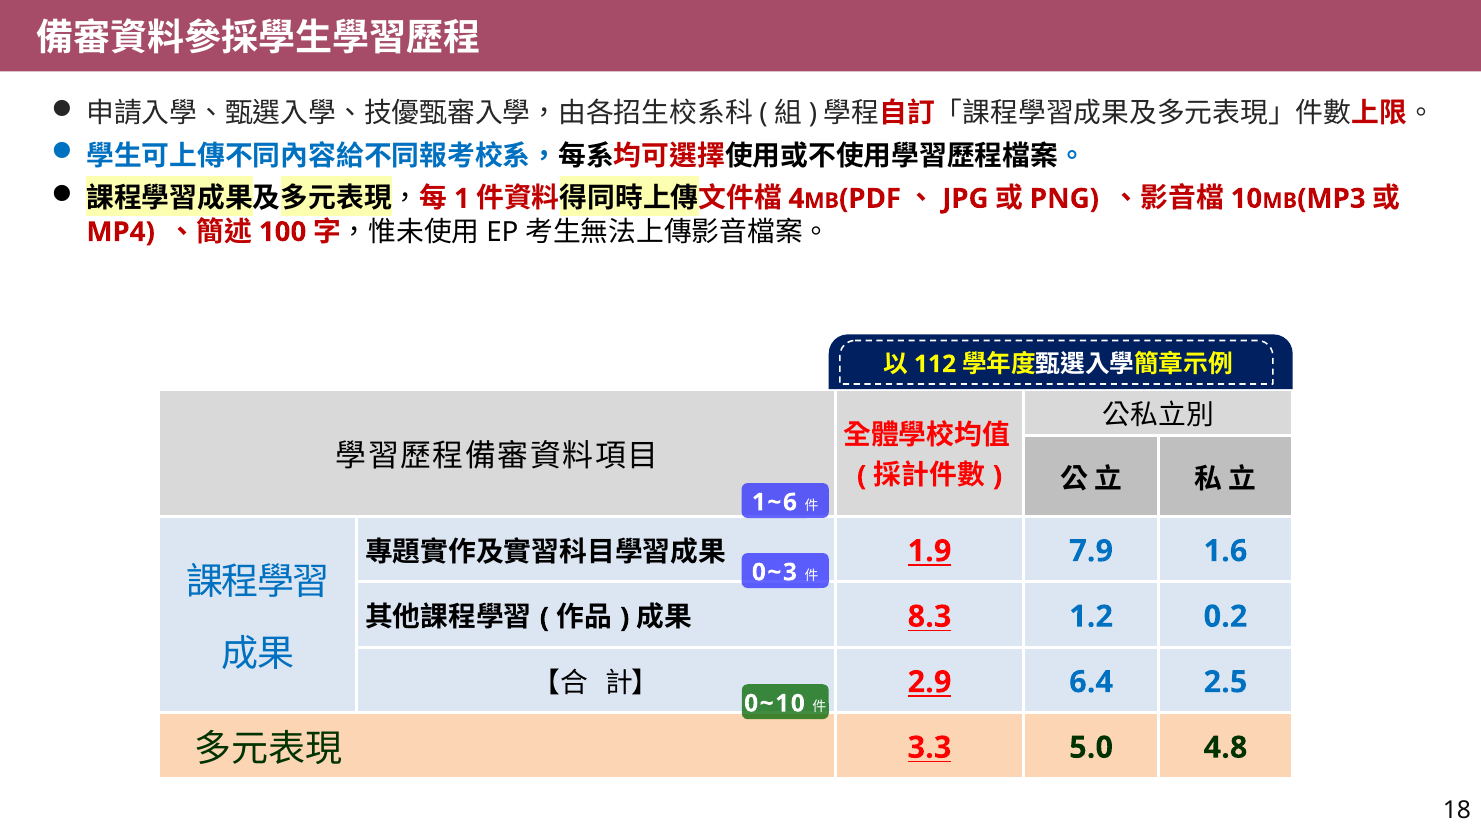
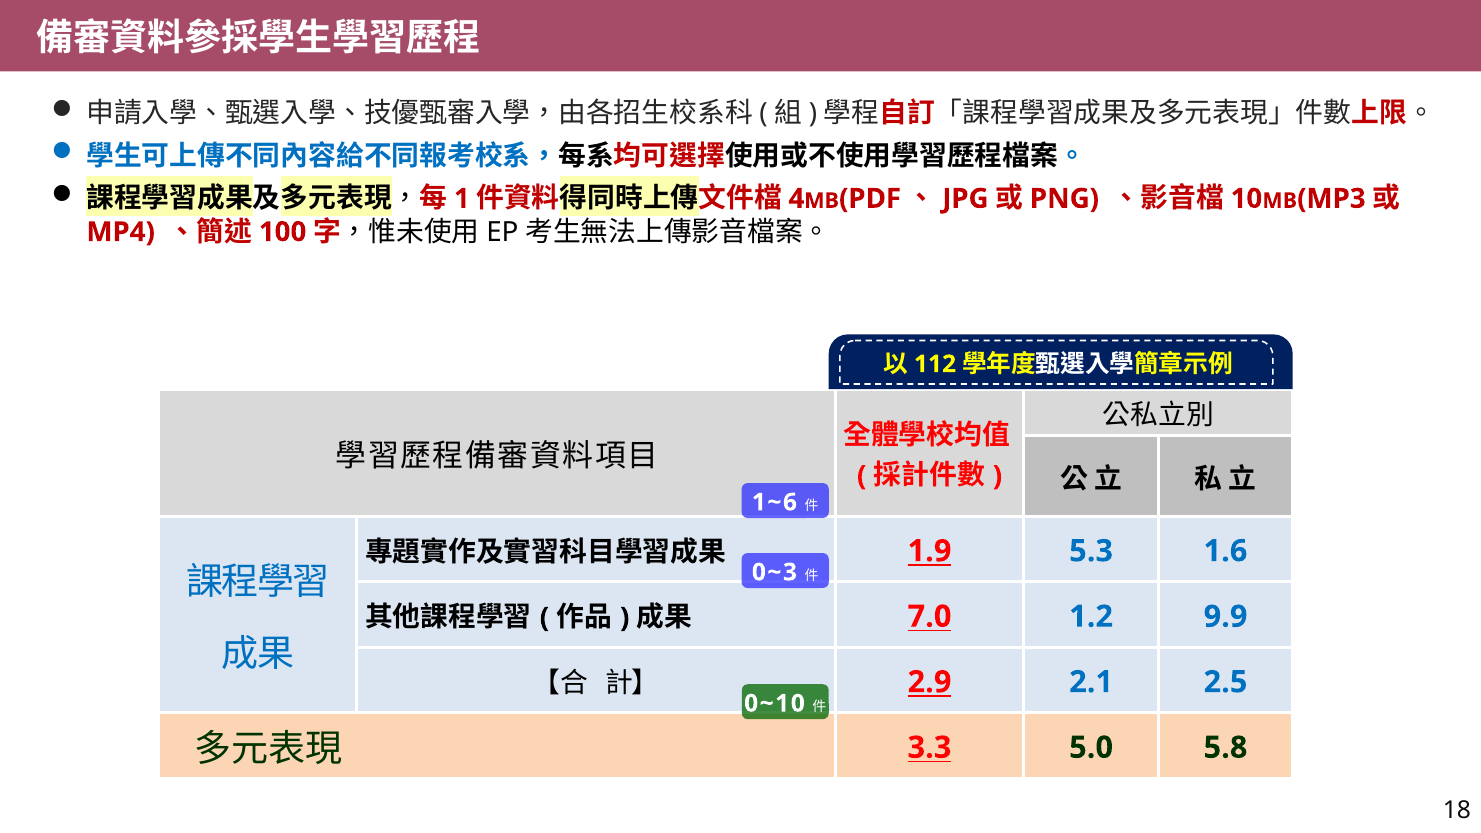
7.9: 7.9 -> 5.3 (1091, 551)
8.3: 8.3 -> 7.0 (930, 617)
0.2: 0.2 -> 9.9 (1226, 617)
6.4: 6.4 -> 2.1 (1091, 682)
4.8: 4.8 -> 5.8 (1226, 748)
